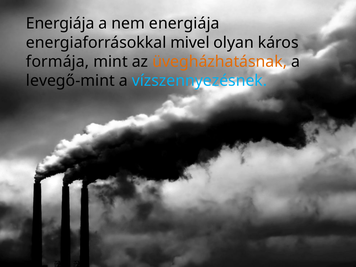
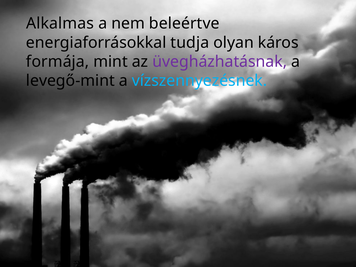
Energiája: Energiája -> Alkalmas (60, 24)
nem energiája: energiája -> beleértve (184, 24)
mivel: mivel -> tudja (190, 43)
üvegházhatásnak colour: orange -> purple (220, 62)
